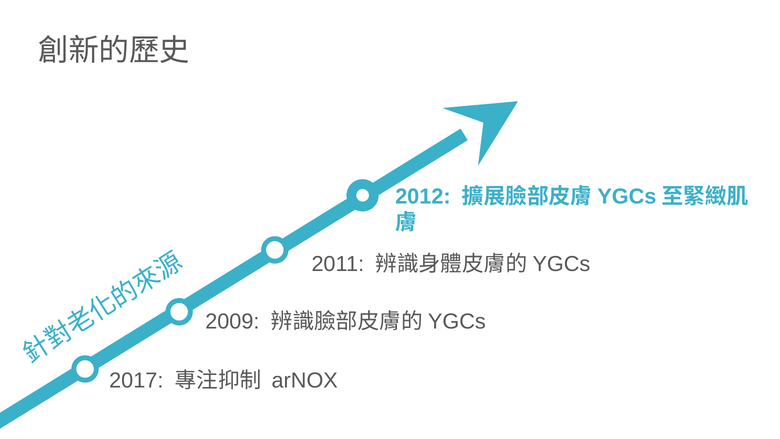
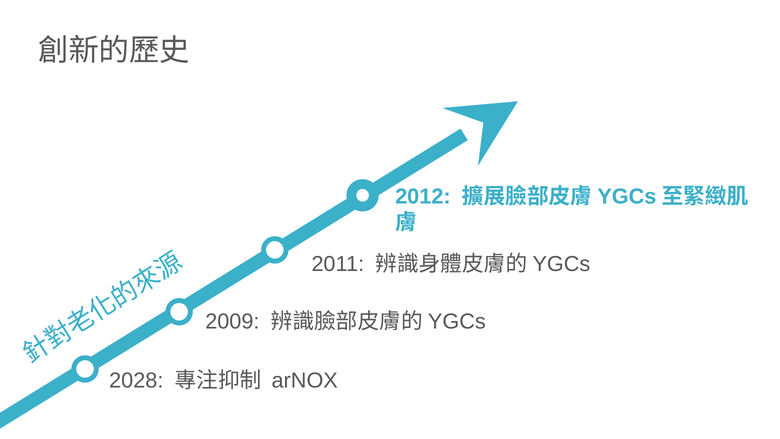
2017: 2017 -> 2028 (136, 380)
